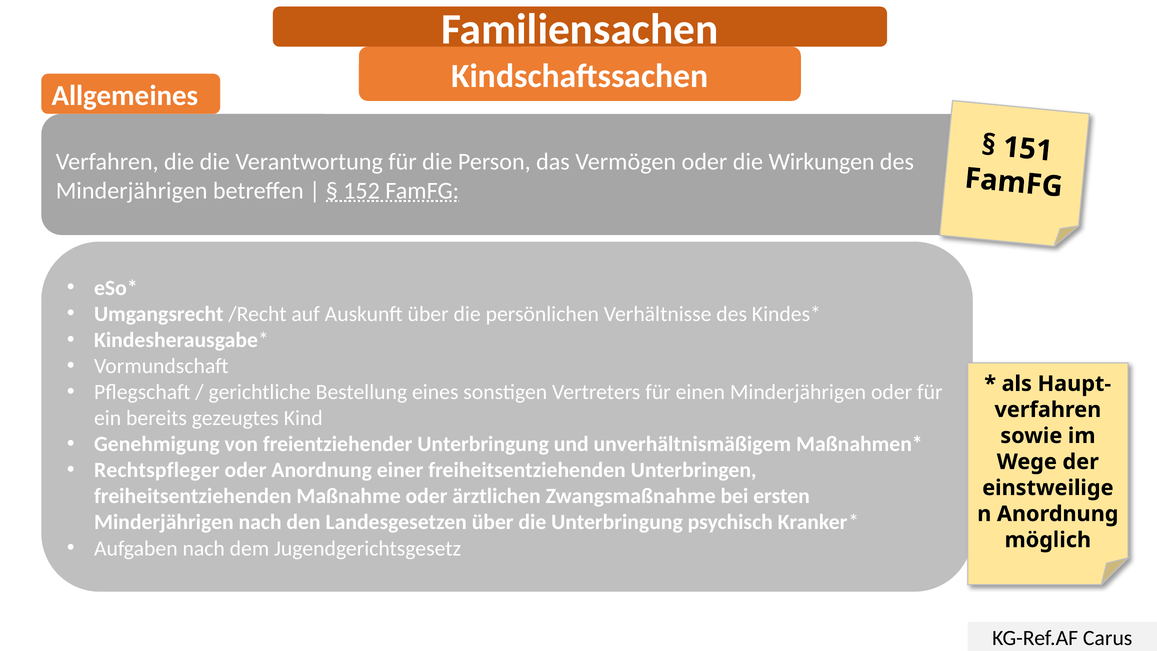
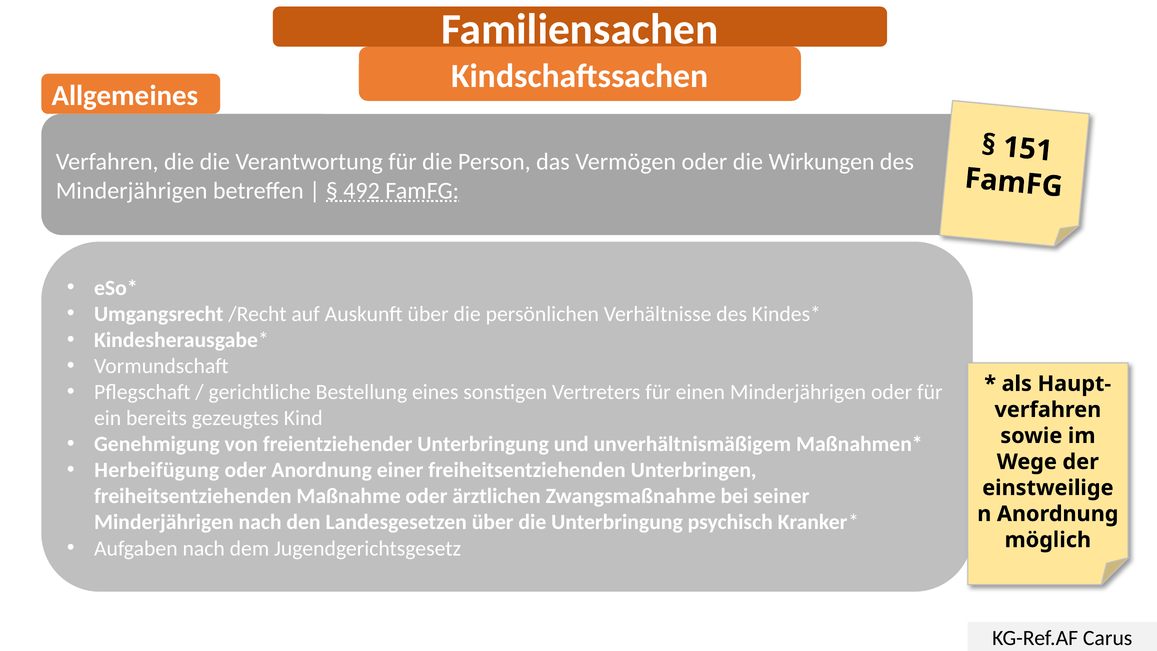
152: 152 -> 492 (362, 191)
Rechtspfleger: Rechtspfleger -> Herbeifügung (157, 470)
ersten: ersten -> seiner (781, 496)
